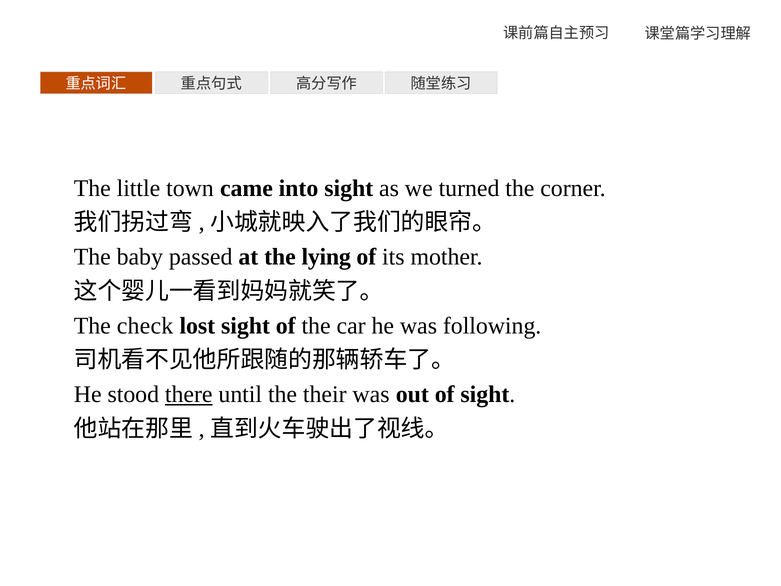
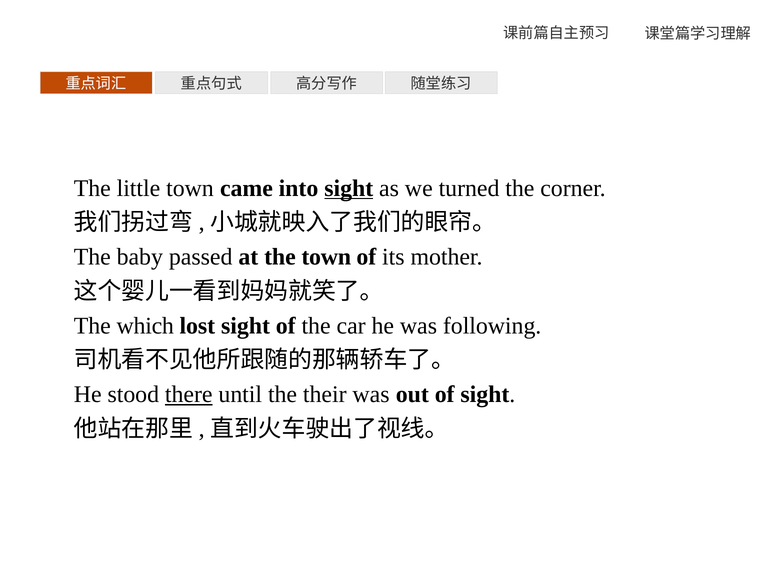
sight underline: none -> present (349, 188)
the lying: lying -> town (326, 257)
check: check -> which (145, 326)
